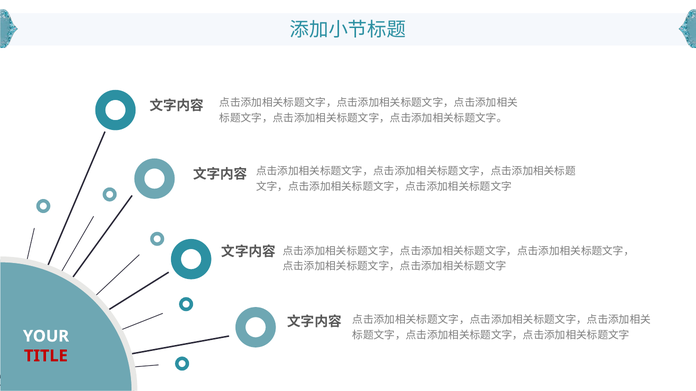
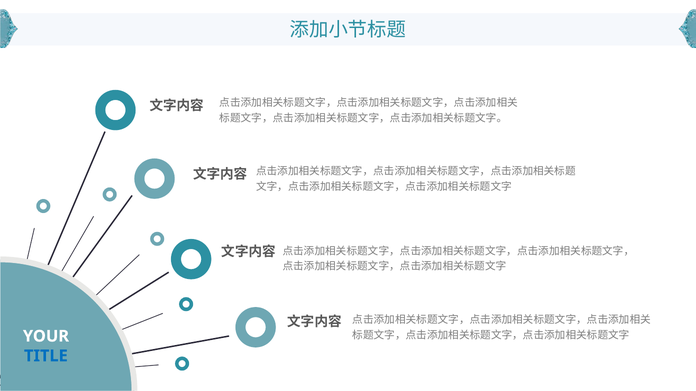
TITLE colour: red -> blue (46, 356)
